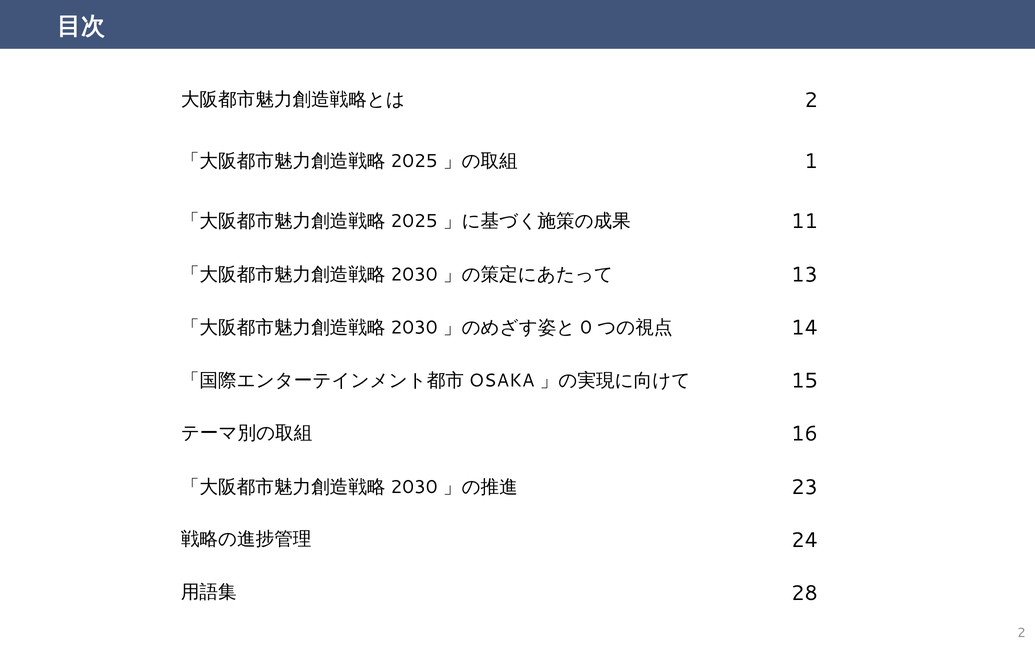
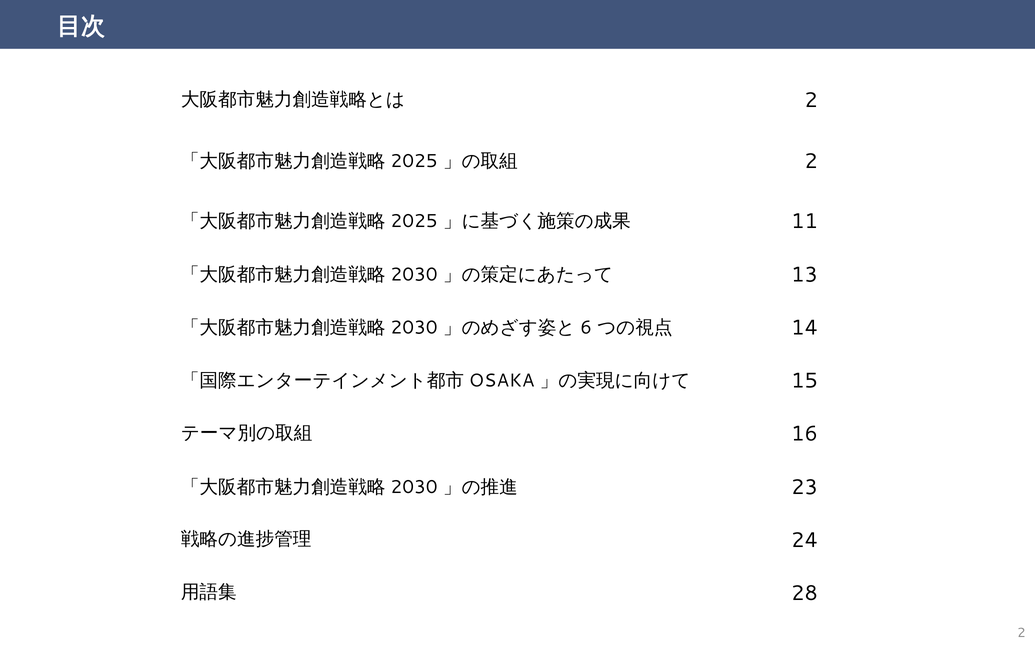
1: 1 -> 2 (811, 161)
0: 0 -> 6 (586, 328)
